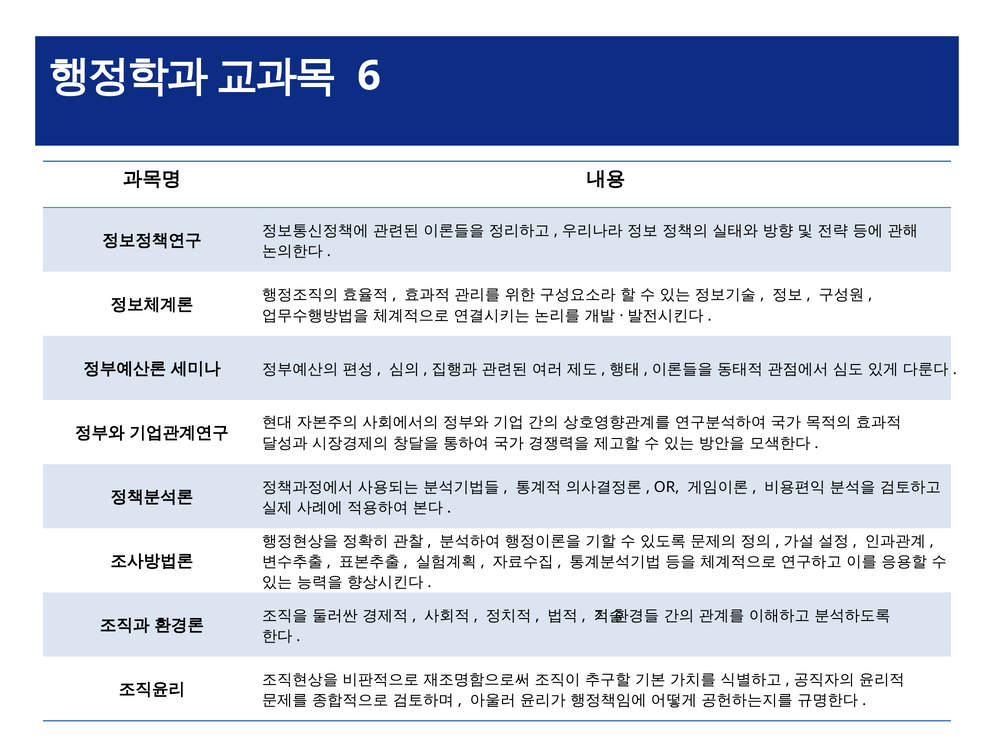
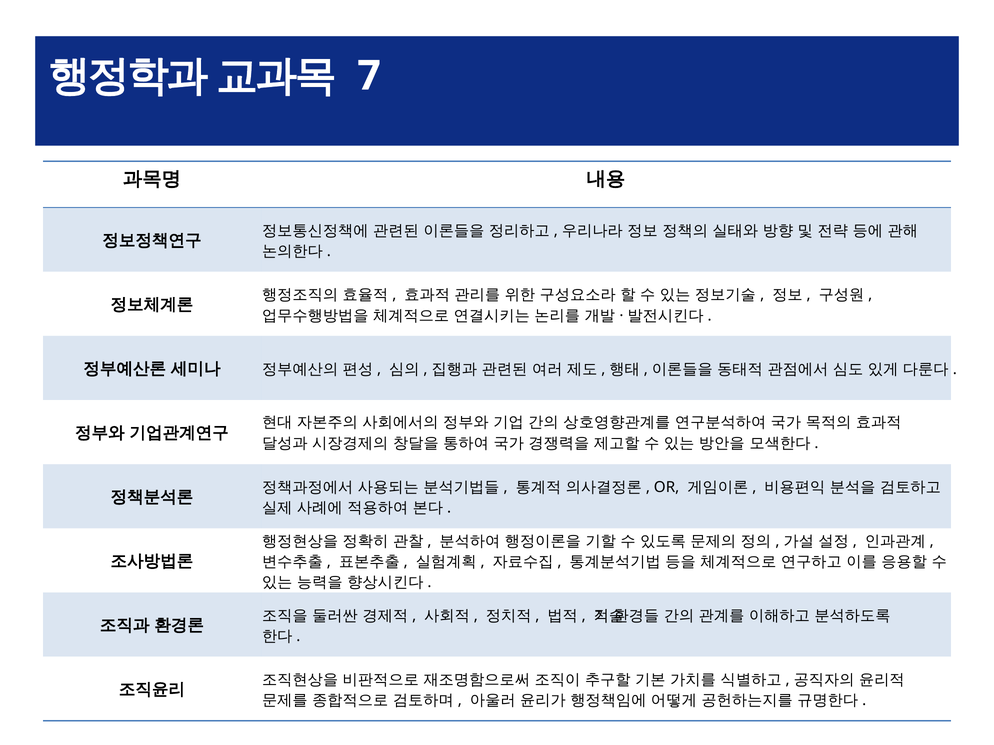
6: 6 -> 7 (369, 76)
